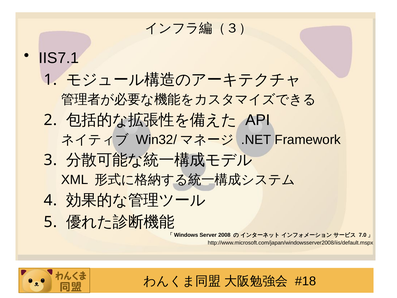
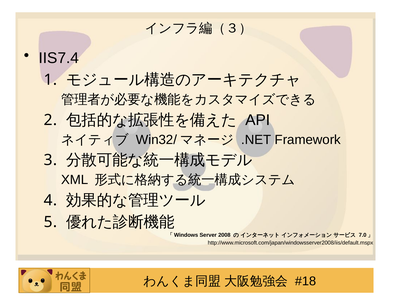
IIS7.1: IIS7.1 -> IIS7.4 (59, 58)
